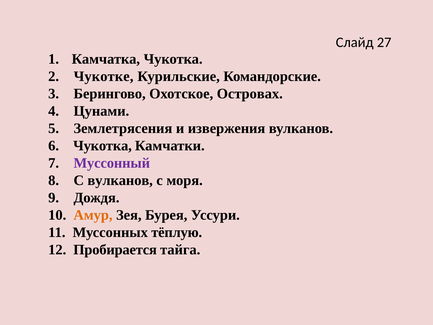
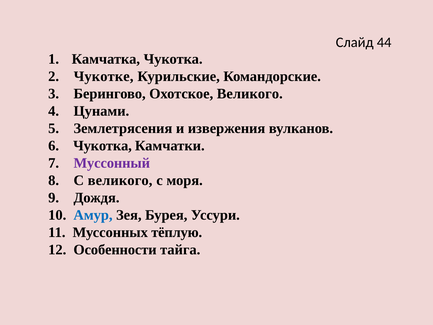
27: 27 -> 44 (384, 42)
Охотское Островах: Островах -> Великого (250, 94)
С вулканов: вулканов -> великого (120, 180)
Амур colour: orange -> blue (93, 215)
Пробирается: Пробирается -> Особенности (115, 250)
